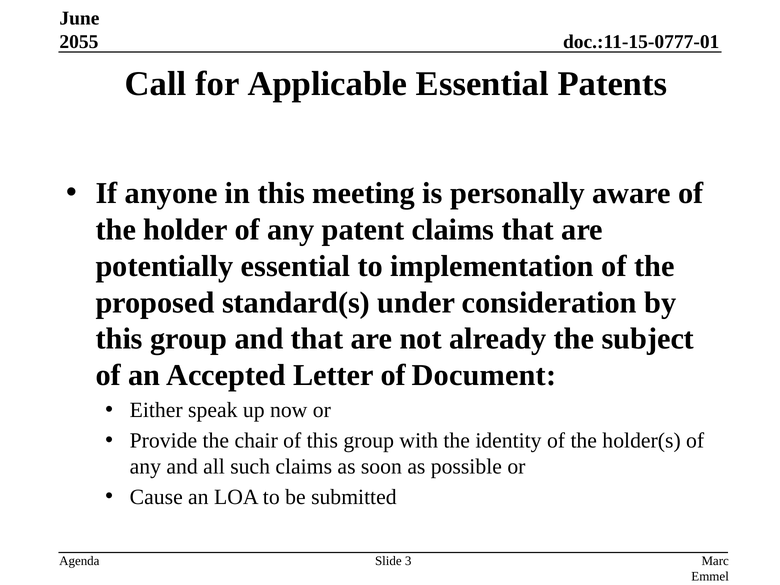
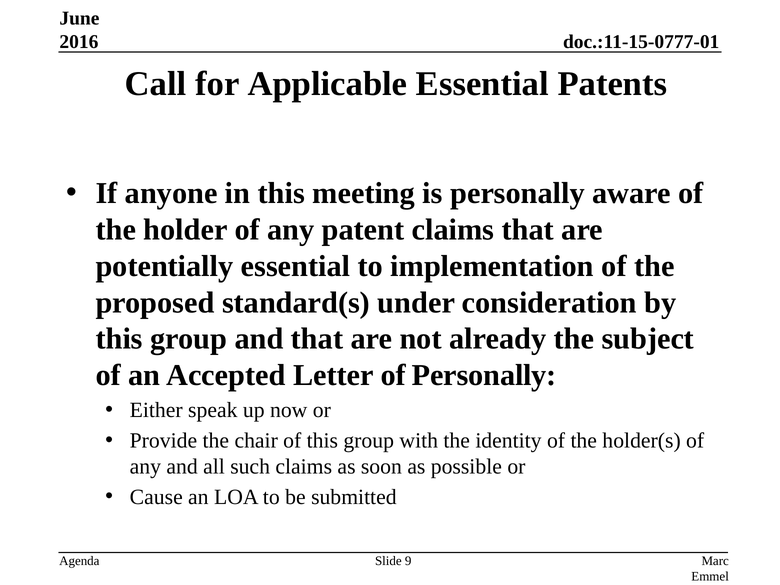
2055: 2055 -> 2016 (79, 42)
of Document: Document -> Personally (484, 375)
3: 3 -> 9 (408, 561)
